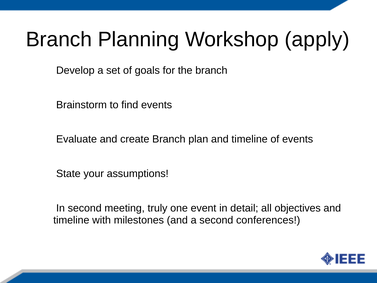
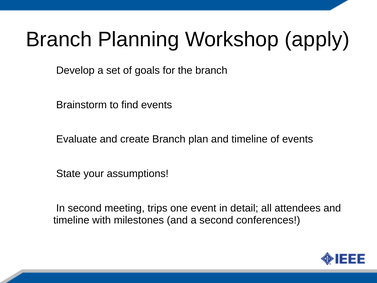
truly: truly -> trips (158, 208)
objectives: objectives -> attendees (298, 208)
